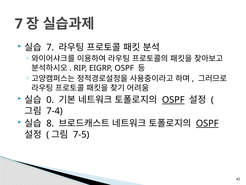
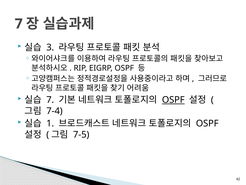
7: 7 -> 3 (50, 47)
0: 0 -> 7 (50, 100)
8: 8 -> 1 (50, 123)
OSPF underline: present -> none (207, 123)
